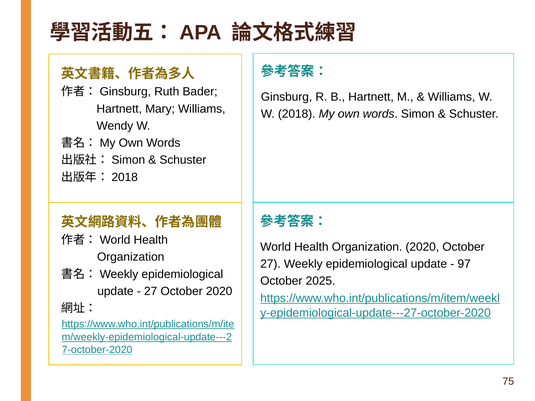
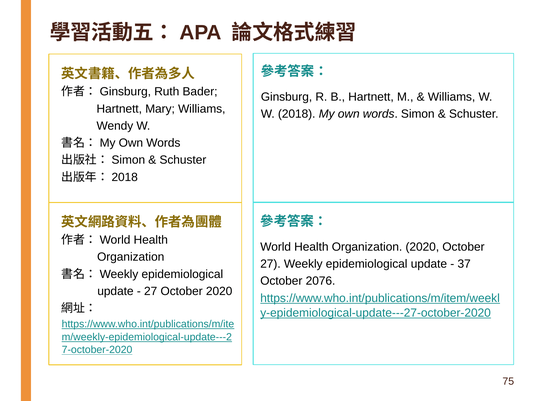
97: 97 -> 37 (464, 264)
2025: 2025 -> 2076 (321, 281)
